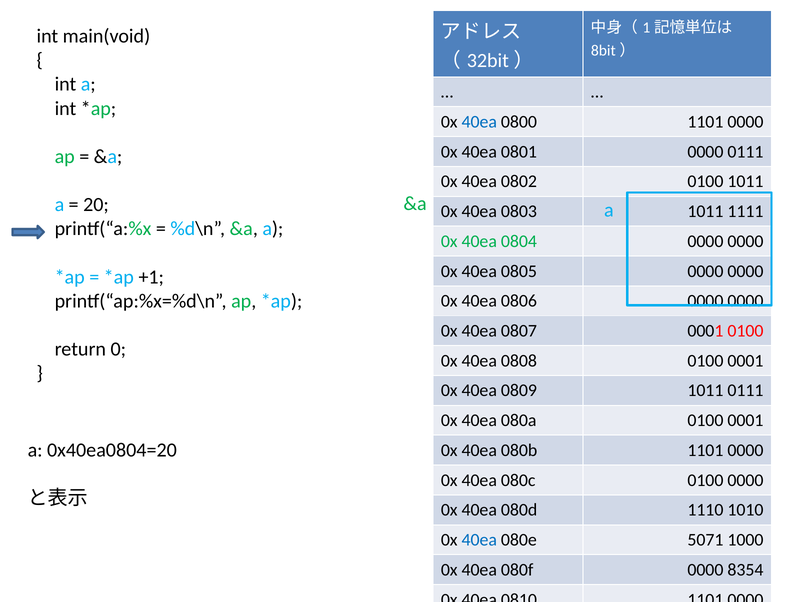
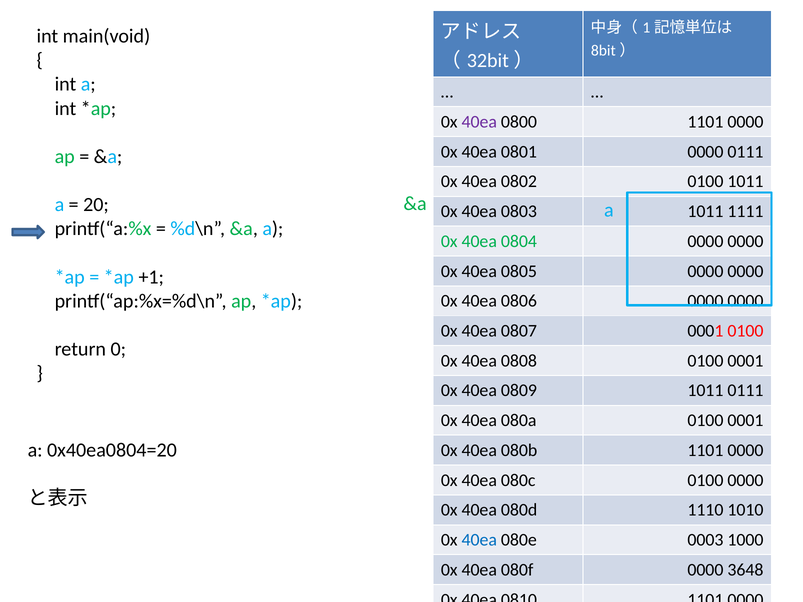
40ea colour: blue -> purple (479, 122)
5071: 5071 -> 0003 (705, 540)
8354: 8354 -> 3648 (745, 570)
